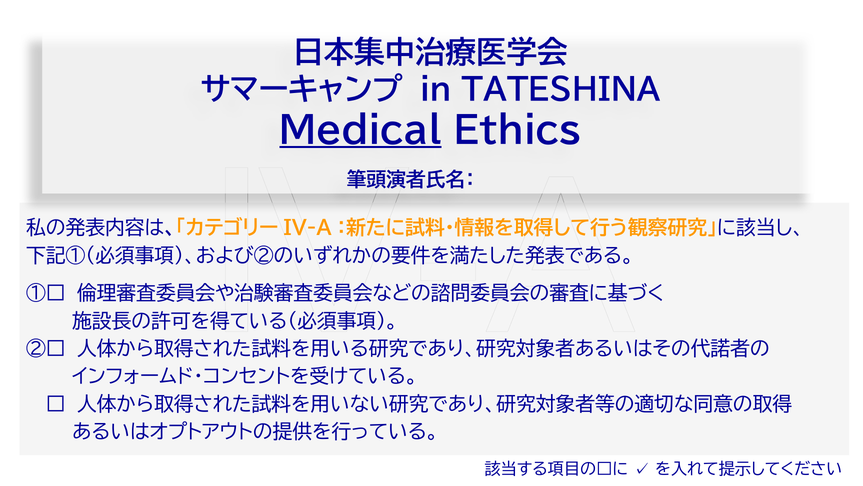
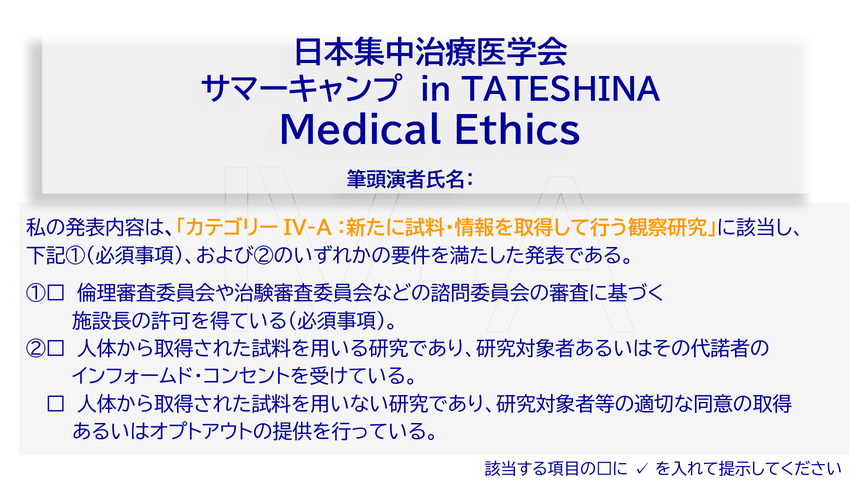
Medical underline: present -> none (360, 131)
